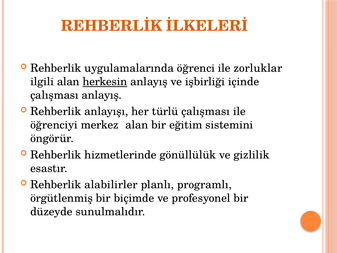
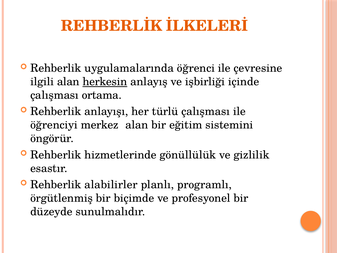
zorluklar: zorluklar -> çevresine (258, 68)
çalışması anlayış: anlayış -> ortama (102, 95)
